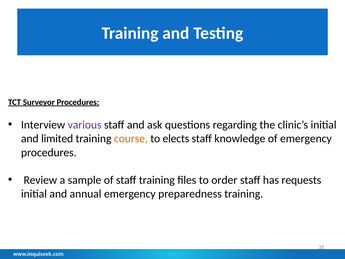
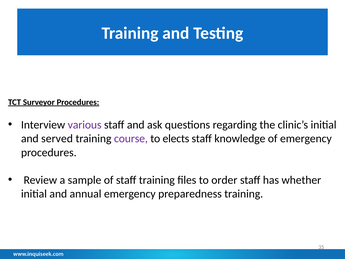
limited: limited -> served (57, 139)
course colour: orange -> purple (131, 139)
requests: requests -> whether (301, 180)
